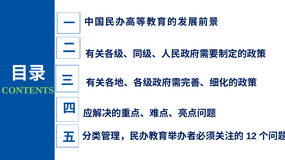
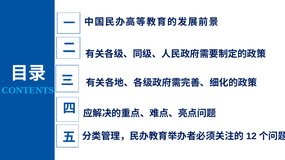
CONTENTS colour: light green -> light blue (28, 91)
